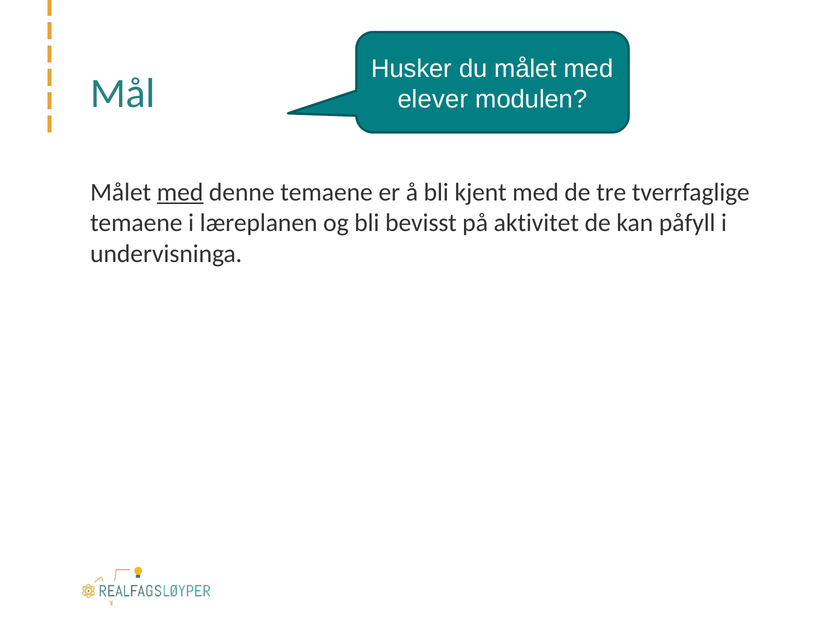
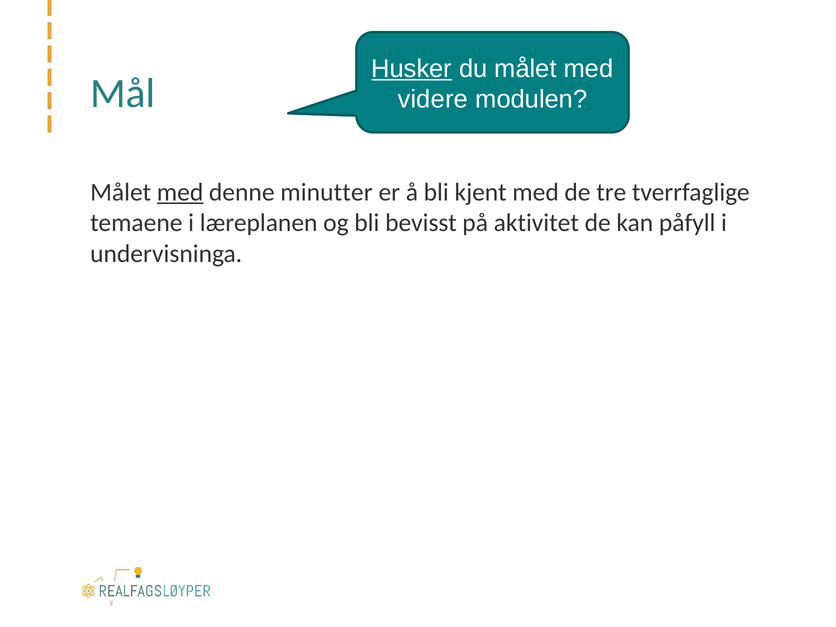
Husker underline: none -> present (412, 69)
elever: elever -> videre (433, 99)
denne temaene: temaene -> minutter (326, 192)
